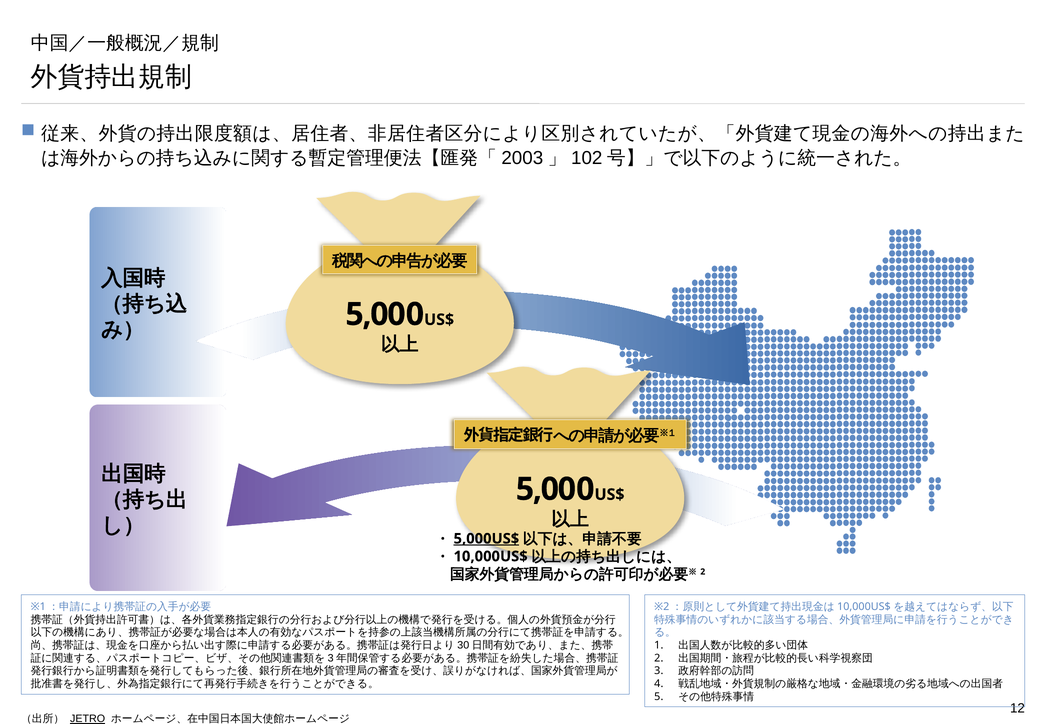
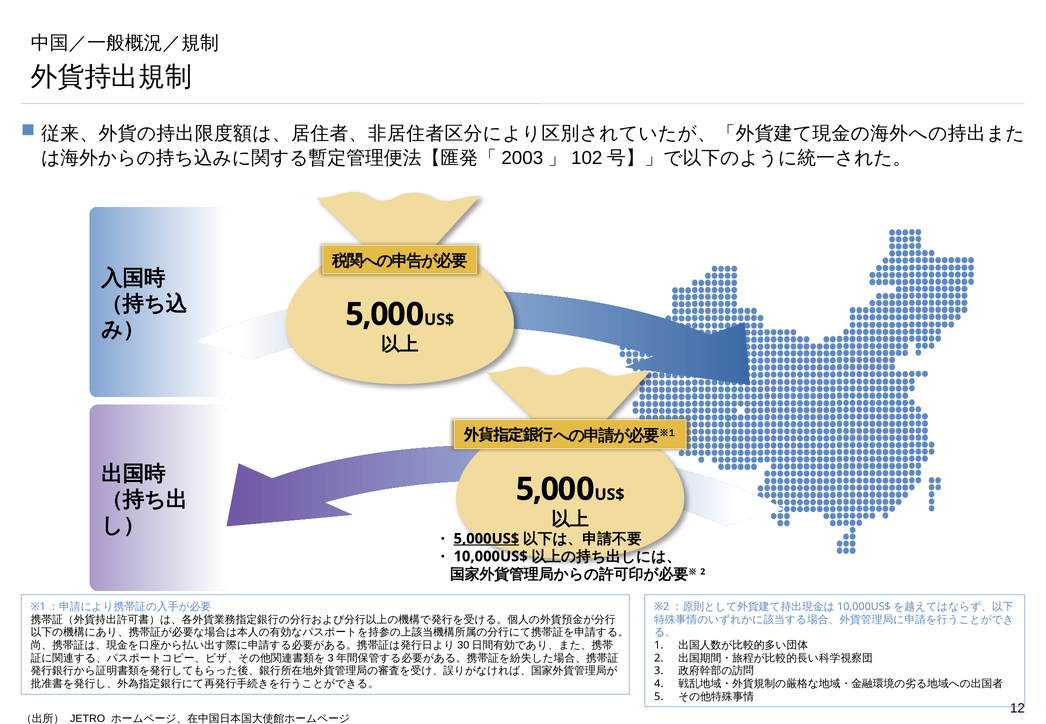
JETRO underline: present -> none (88, 719)
